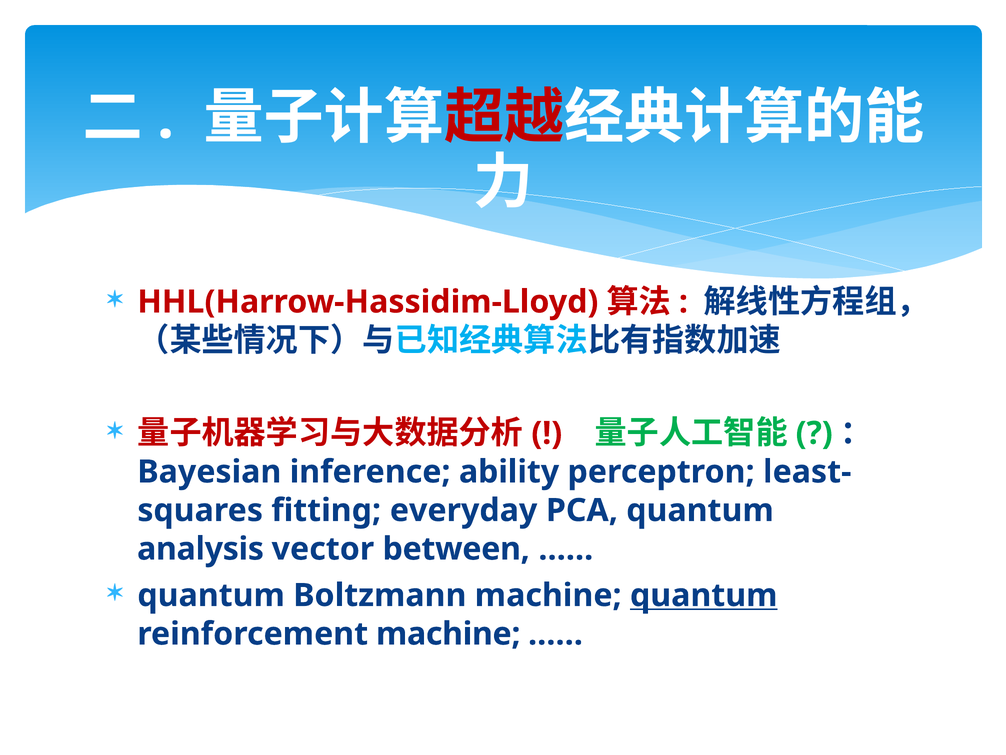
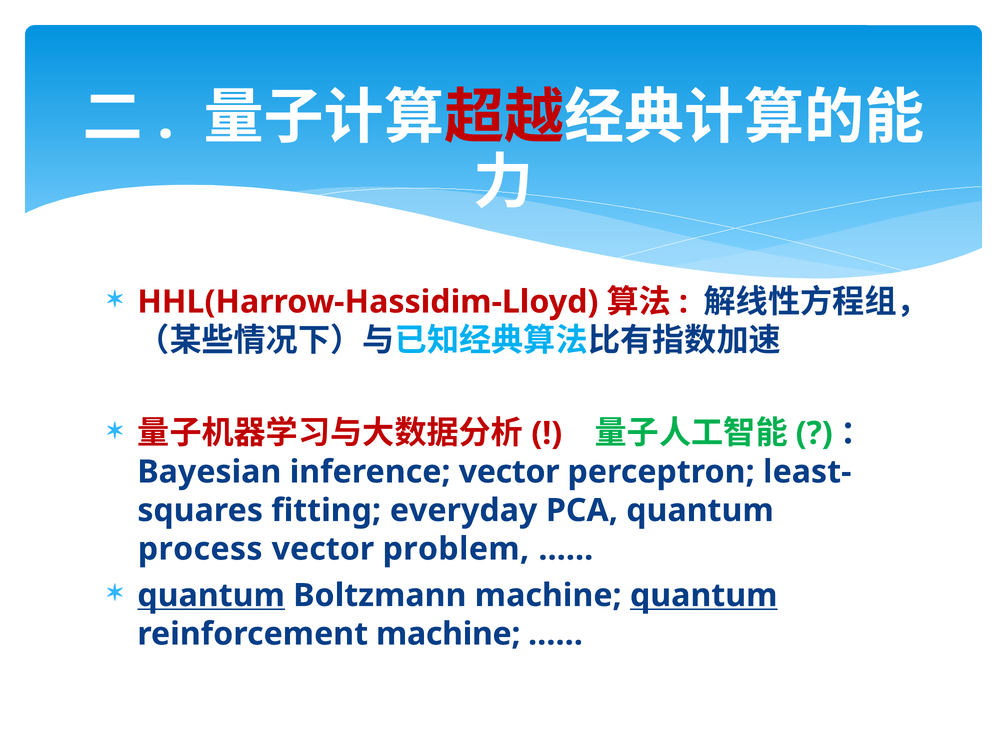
inference ability: ability -> vector (509, 472)
analysis: analysis -> process (200, 549)
between: between -> problem (456, 549)
quantum underline: none -> present (211, 595)
